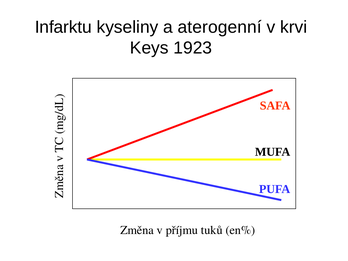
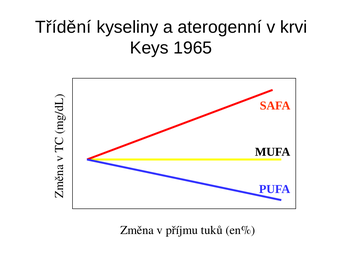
Infarktu: Infarktu -> Třídění (63, 27)
1923: 1923 -> 1965 (193, 48)
